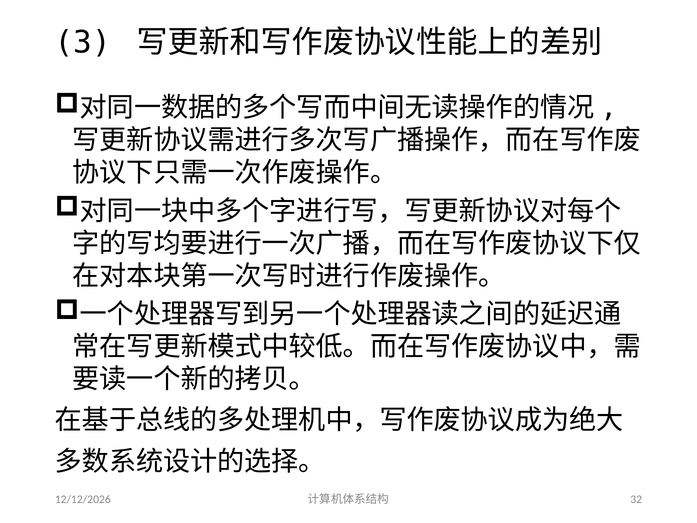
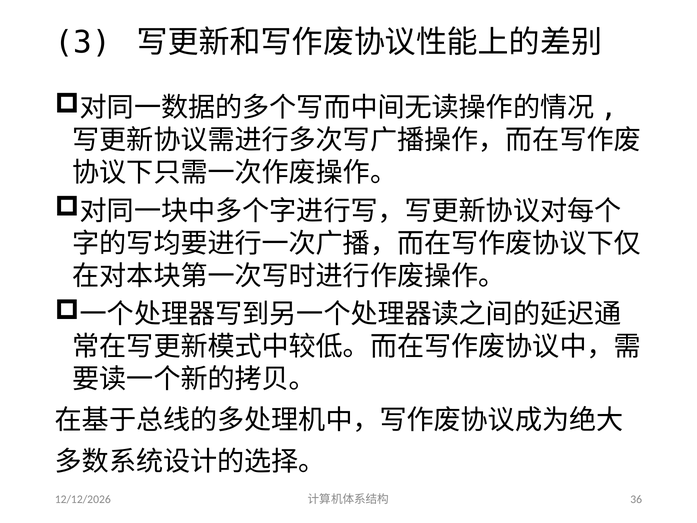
32: 32 -> 36 (636, 499)
